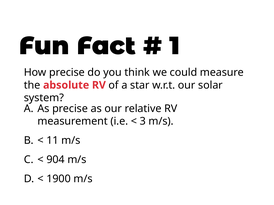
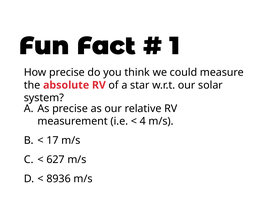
3: 3 -> 4 (143, 122)
11: 11 -> 17 (53, 141)
904: 904 -> 627 (56, 160)
1900: 1900 -> 8936 (59, 179)
